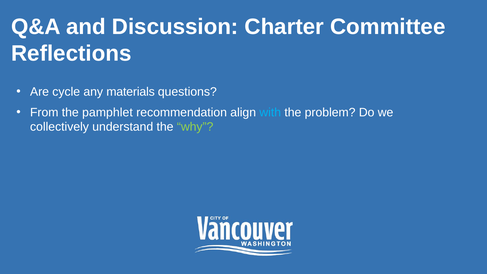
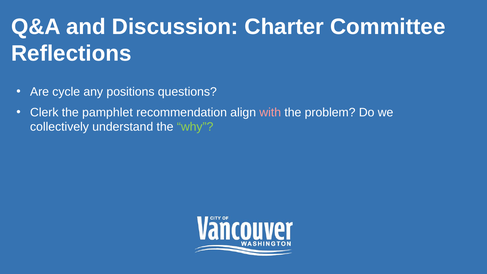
materials: materials -> positions (131, 92)
From: From -> Clerk (44, 112)
with colour: light blue -> pink (270, 112)
